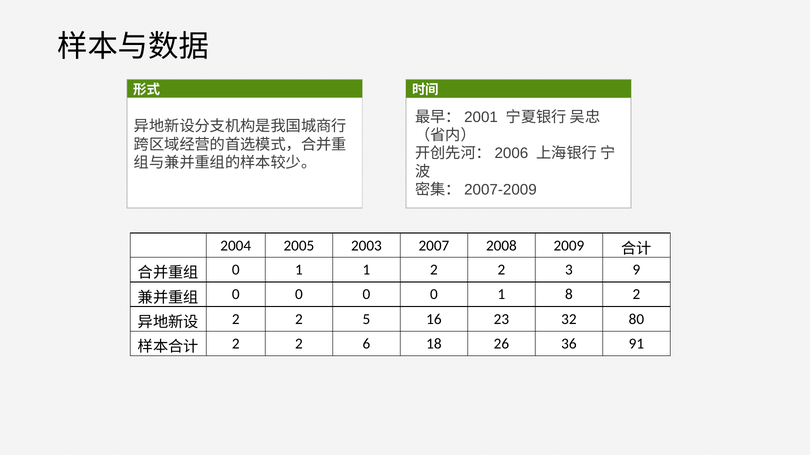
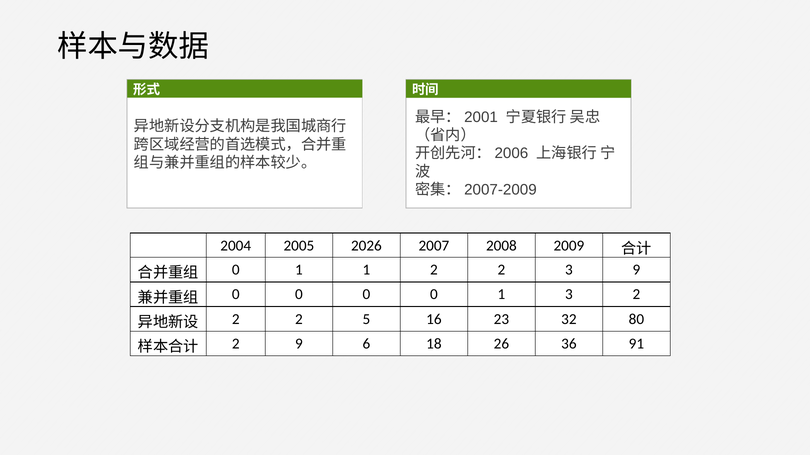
2003: 2003 -> 2026 (366, 246)
1 8: 8 -> 3 (569, 295)
2: 2 -> 9 (299, 344)
